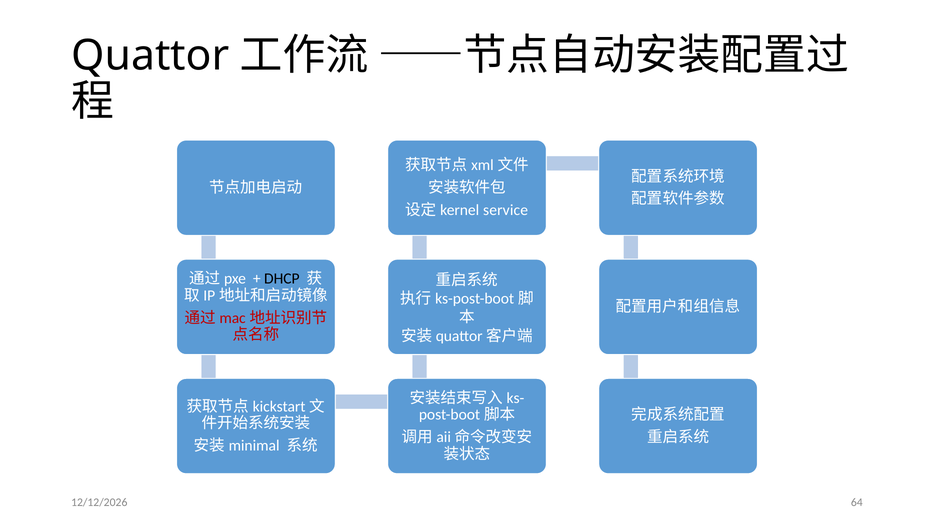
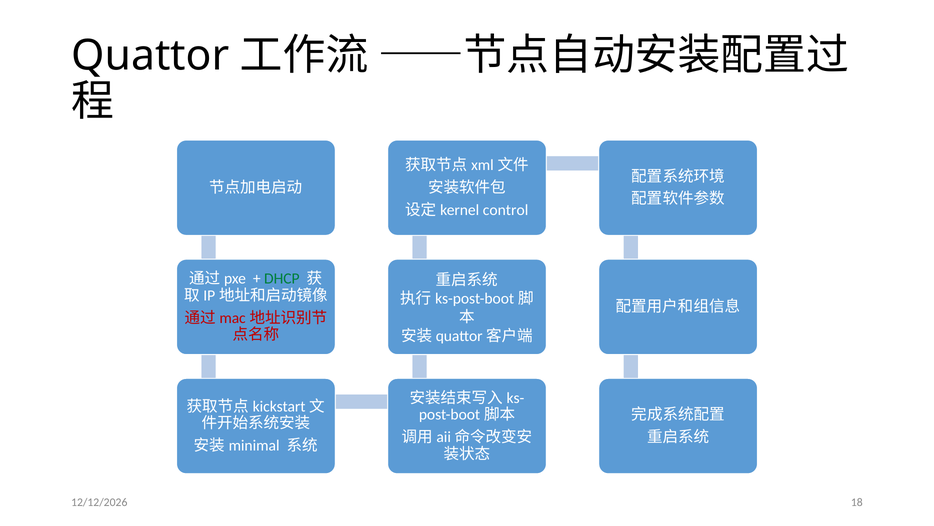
service: service -> control (506, 210)
DHCP colour: black -> green (282, 278)
64: 64 -> 18 (857, 502)
